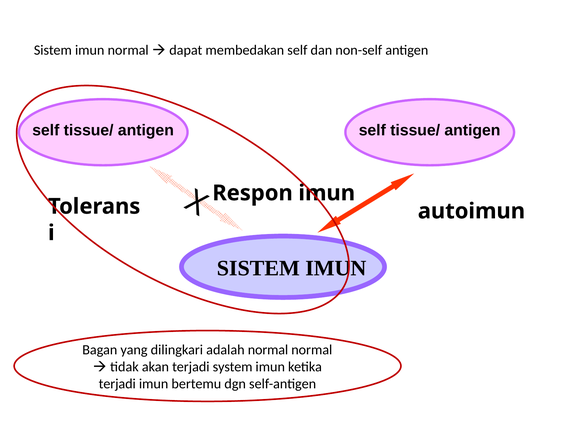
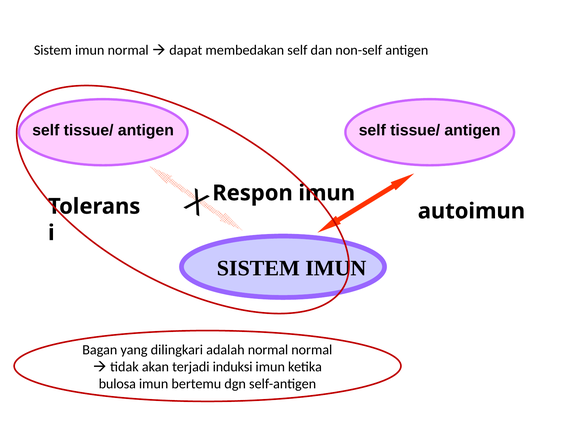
system: system -> induksi (233, 367)
terjadi: terjadi -> bulosa (117, 384)
